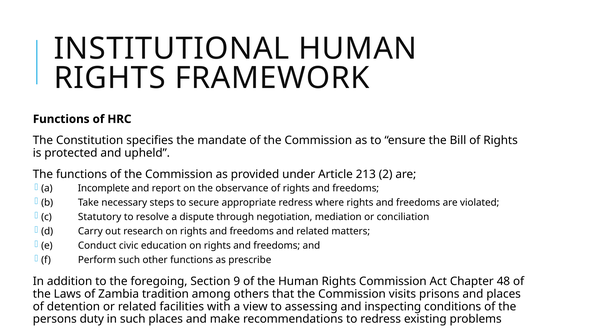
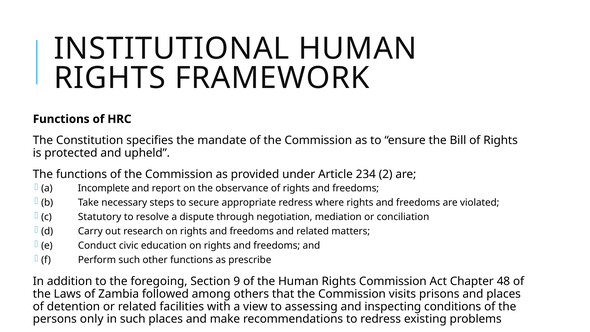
213: 213 -> 234 (366, 174)
tradition: tradition -> followed (165, 294)
duty: duty -> only (92, 319)
